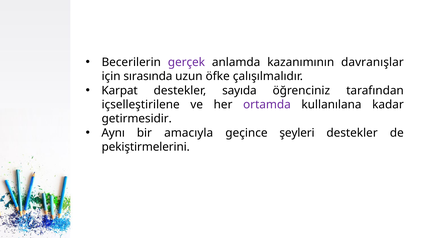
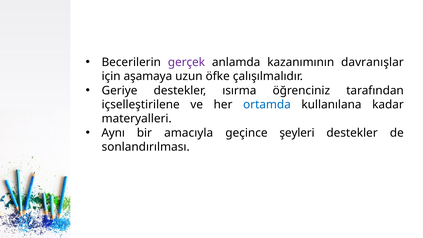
sırasında: sırasında -> aşamaya (148, 76)
Karpat: Karpat -> Geriye (120, 91)
sayıda: sayıda -> ısırma (239, 91)
ortamda colour: purple -> blue (267, 105)
getirmesidir: getirmesidir -> materyalleri (137, 119)
pekiştirmelerini: pekiştirmelerini -> sonlandırılması (146, 147)
